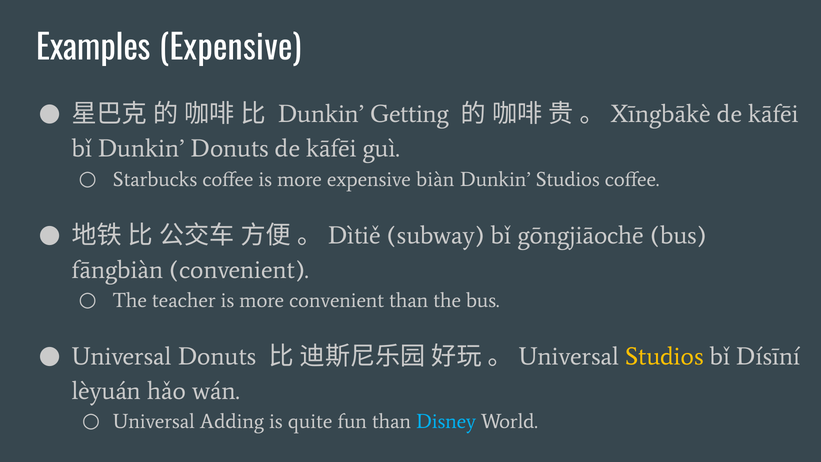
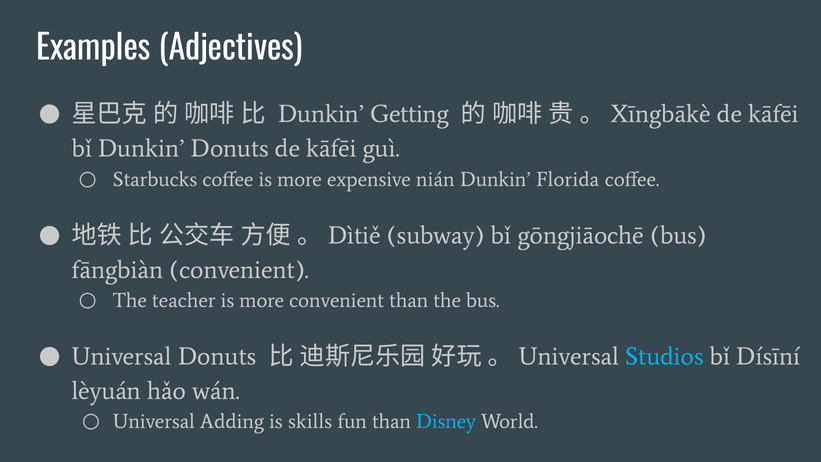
Examples Expensive: Expensive -> Adjectives (231, 49)
biàn: biàn -> nián (435, 179)
Dunkin Studios: Studios -> Florida (568, 179)
Studios colour: yellow -> light blue (664, 356)
quite: quite -> skills (310, 422)
